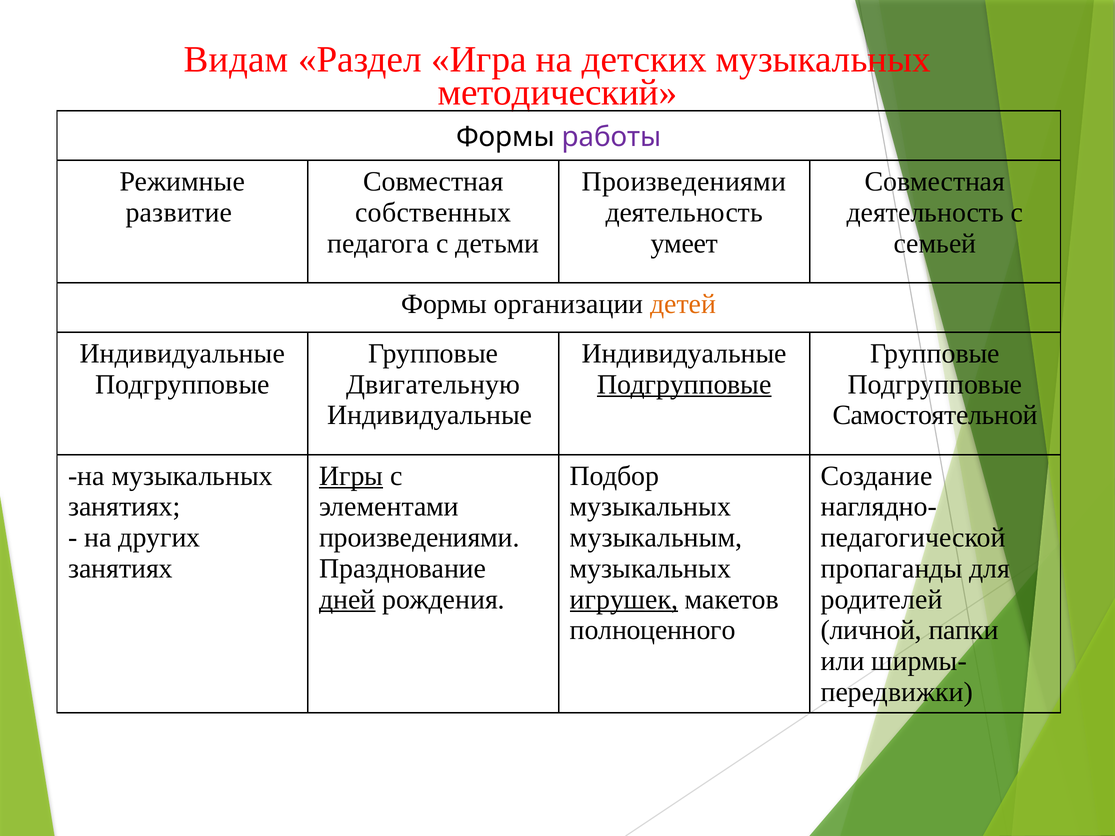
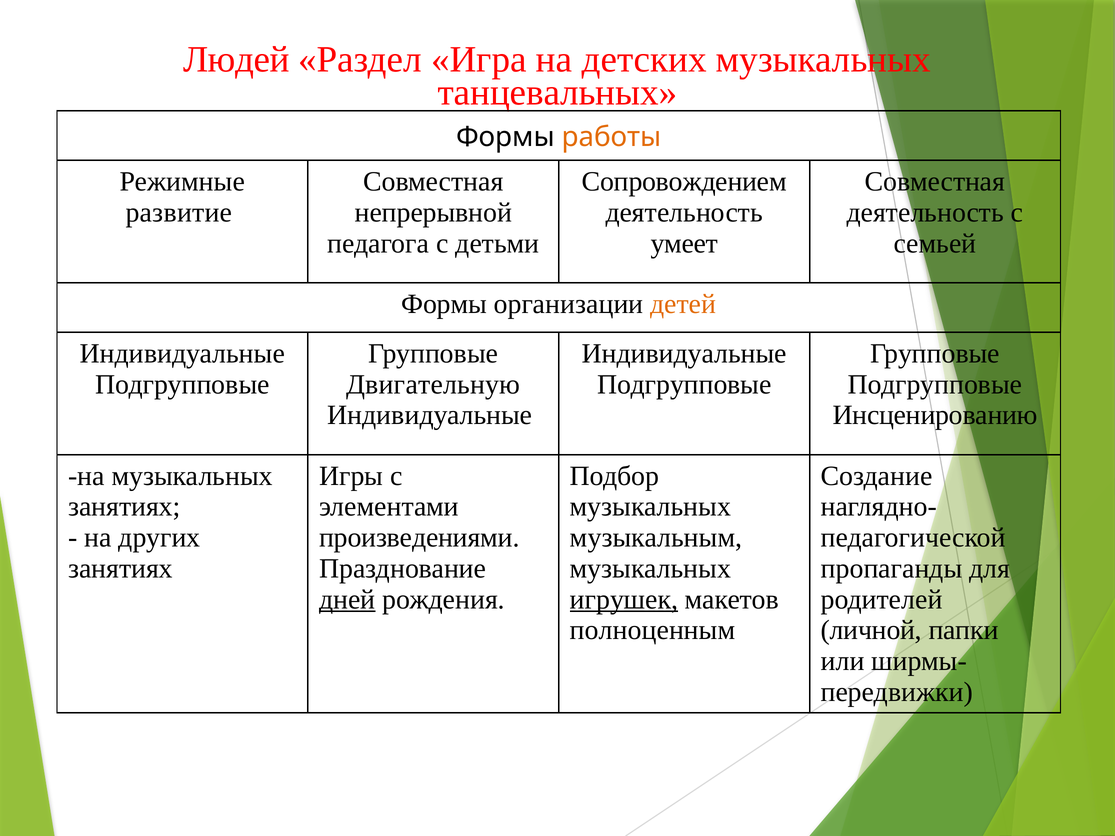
Видам: Видам -> Людей (236, 60)
методический: методический -> танцевальных (557, 93)
работы colour: purple -> orange (612, 137)
Произведениями: Произведениями -> Сопровождением (684, 182)
собственных: собственных -> непрерывной (433, 213)
Подгрупповые underline: present -> none (684, 385)
Самостоятельной: Самостоятельной -> Инсценированию (935, 415)
Игры underline: present -> none (351, 476)
полноценного: полноценного -> полноценным (653, 630)
